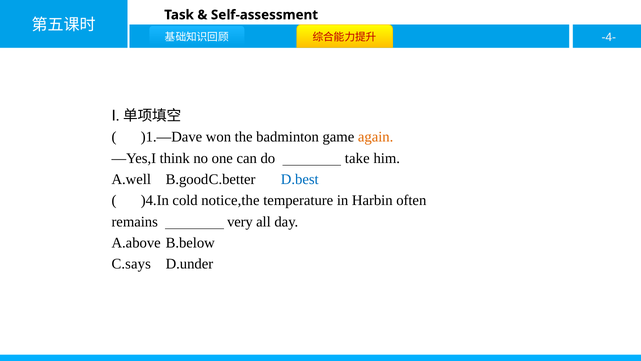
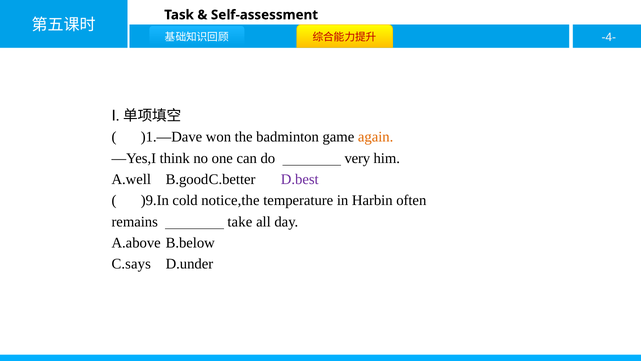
take: take -> very (357, 158)
D.best colour: blue -> purple (300, 179)
)4.In: )4.In -> )9.In (155, 200)
very: very -> take (240, 221)
